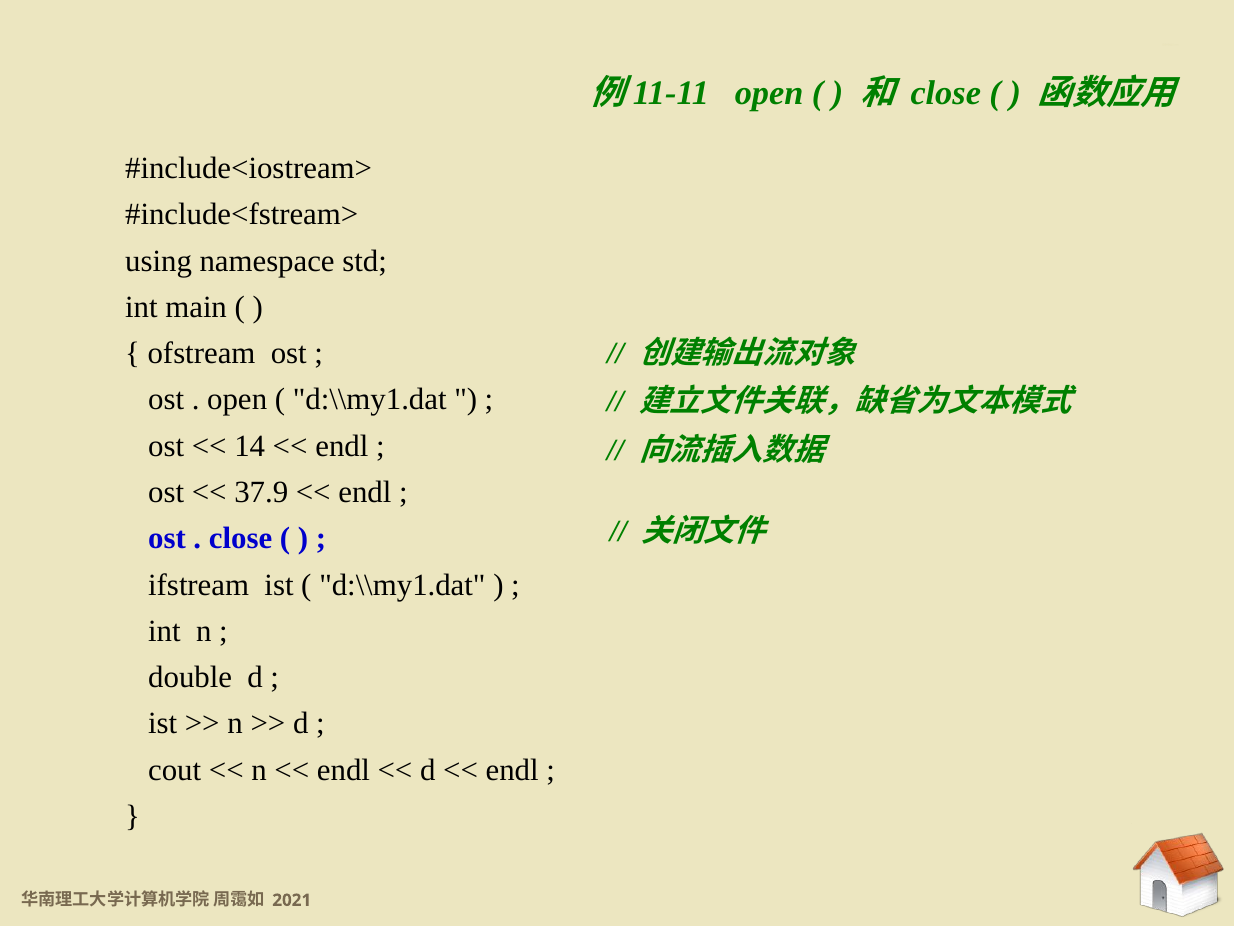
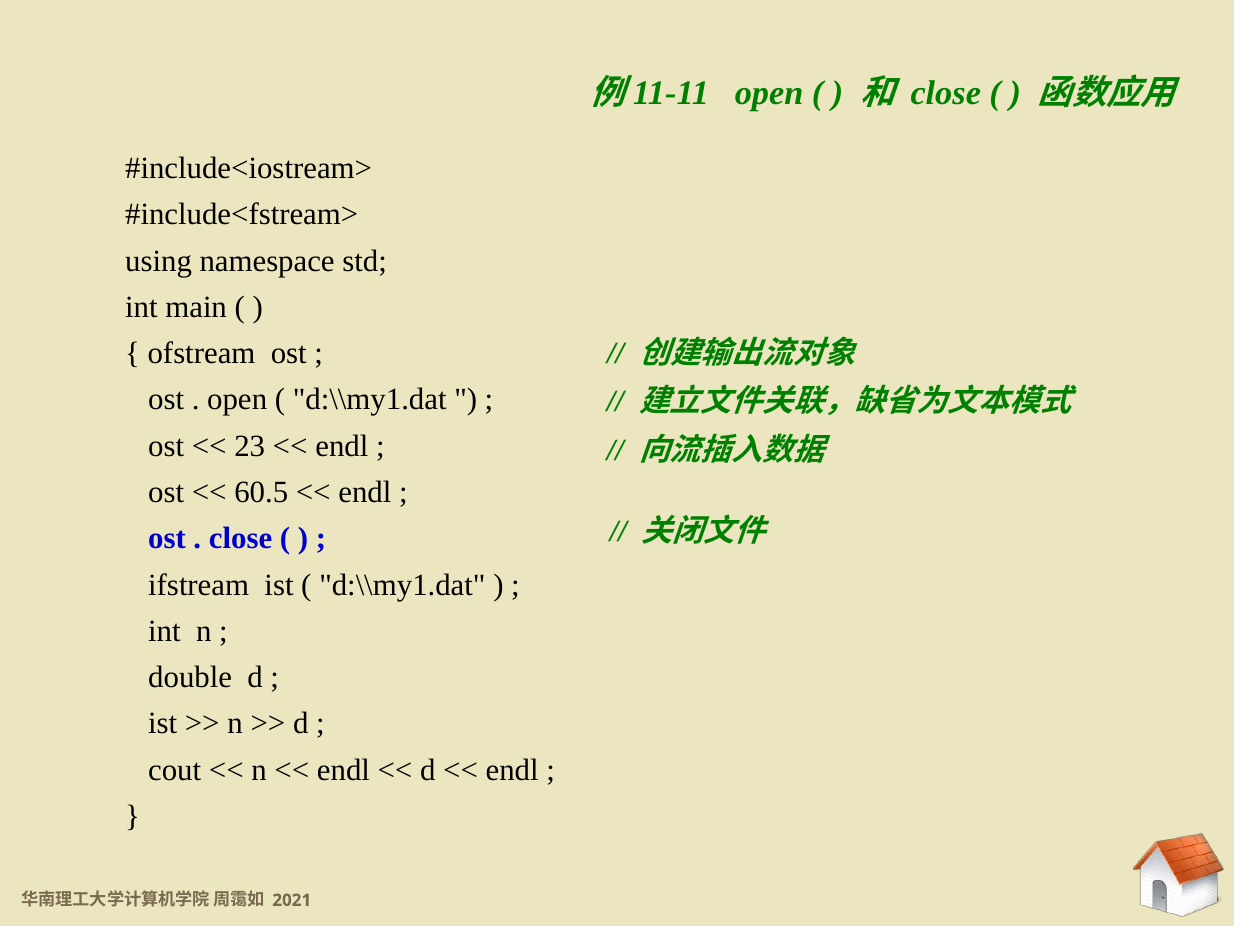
14: 14 -> 23 (250, 446)
37.9: 37.9 -> 60.5 (261, 492)
